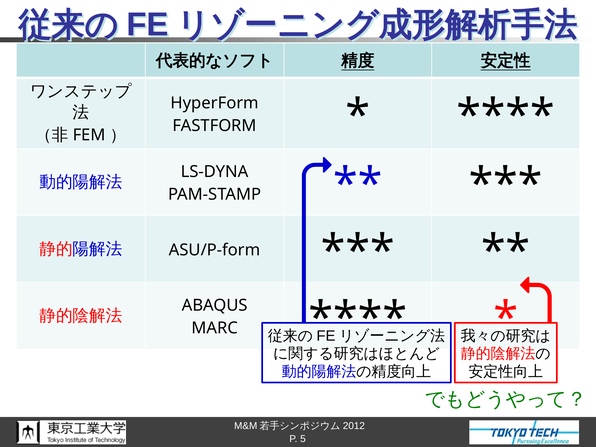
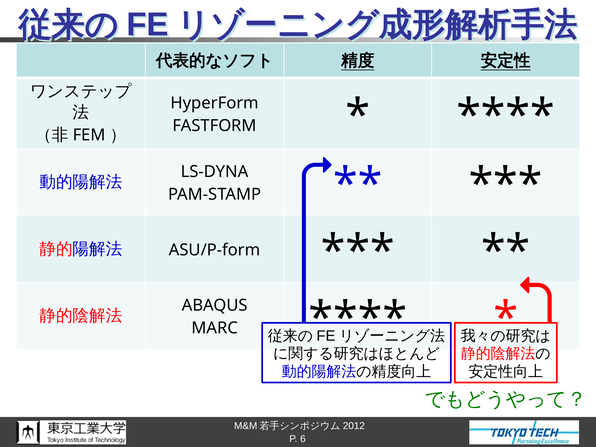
5: 5 -> 6 (303, 439)
